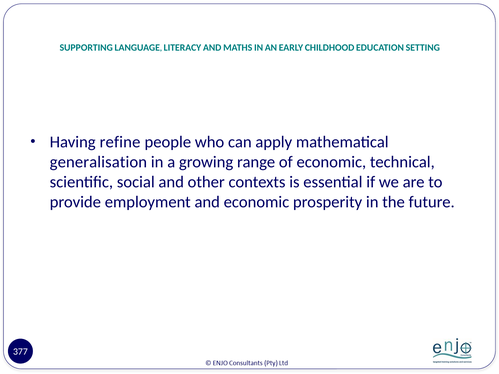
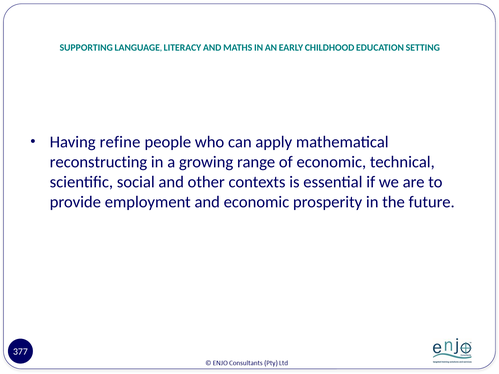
generalisation: generalisation -> reconstructing (98, 162)
